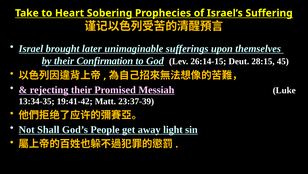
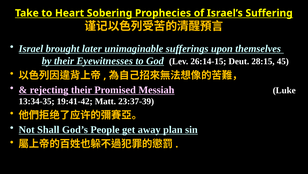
Confirmation: Confirmation -> Eyewitnesses (105, 61)
light: light -> plan (173, 129)
